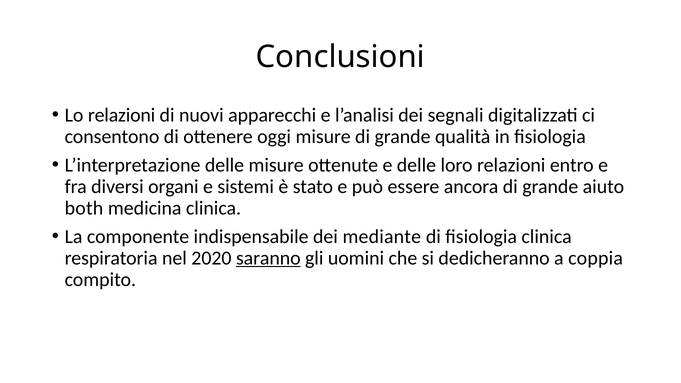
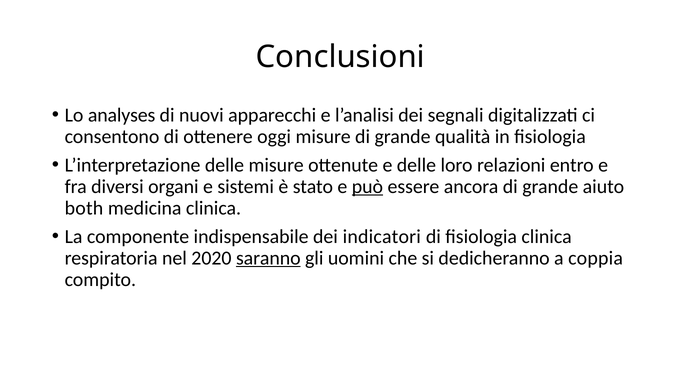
Lo relazioni: relazioni -> analyses (122, 115)
può underline: none -> present (367, 187)
mediante: mediante -> indicatori (382, 237)
